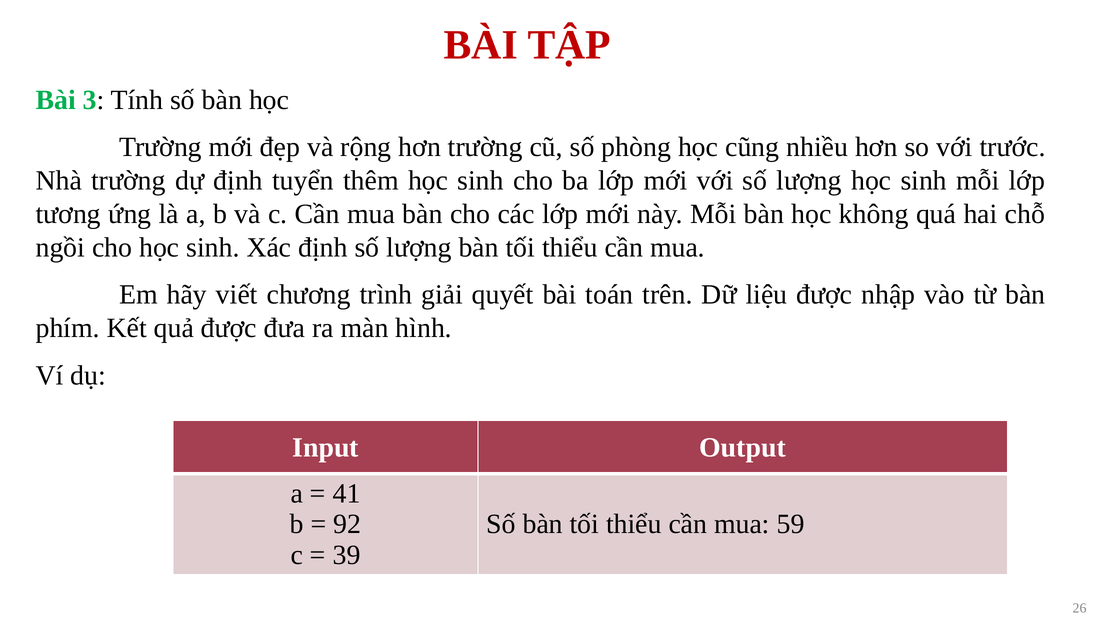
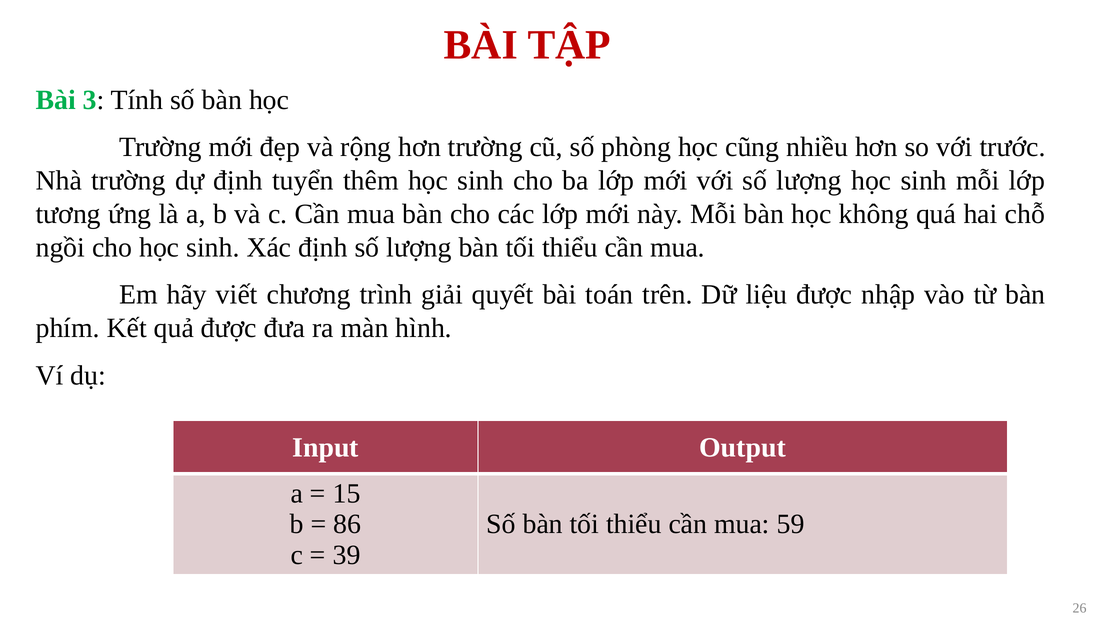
41: 41 -> 15 (347, 494)
92: 92 -> 86 (347, 524)
